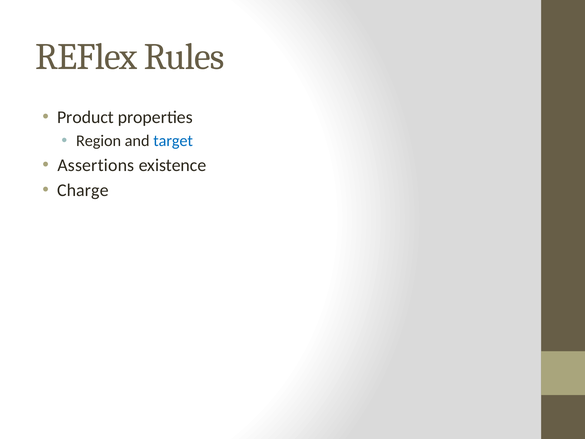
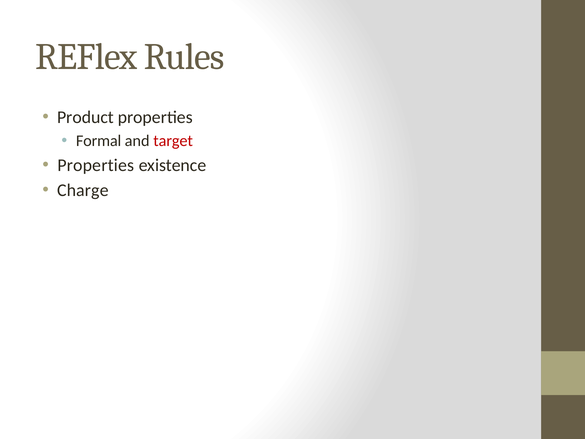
Region: Region -> Formal (99, 141)
target colour: blue -> red (173, 141)
Assertions: Assertions -> Properties (96, 165)
